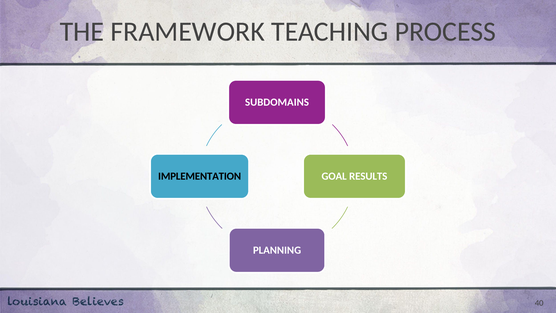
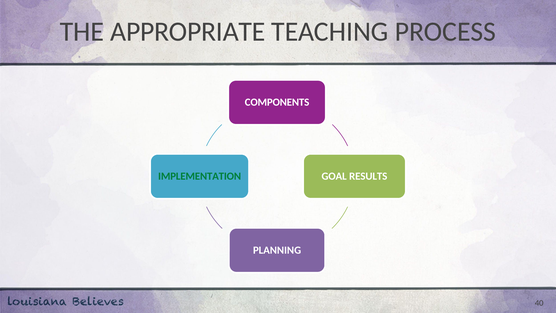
FRAMEWORK: FRAMEWORK -> APPROPRIATE (188, 32)
SUBDOMAINS: SUBDOMAINS -> COMPONENTS (277, 102)
IMPLEMENTATION colour: black -> green (200, 176)
